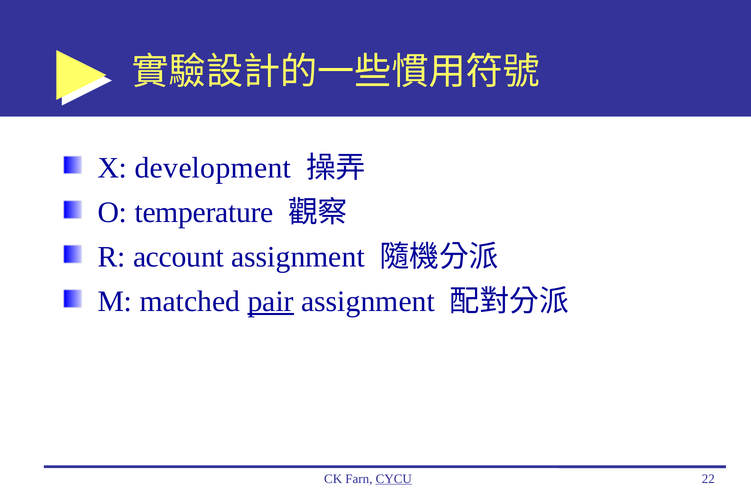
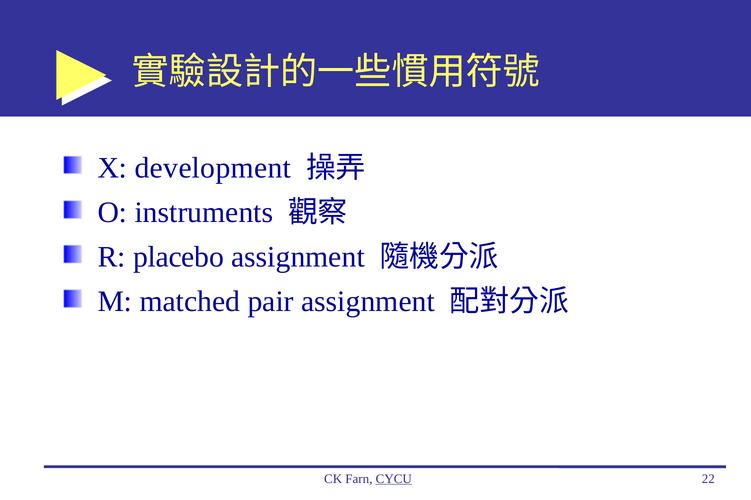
temperature: temperature -> instruments (204, 212)
account: account -> placebo (178, 257)
pair underline: present -> none (271, 302)
